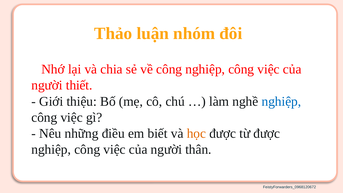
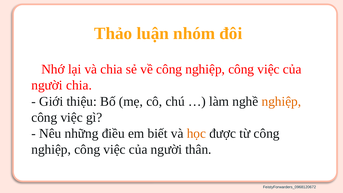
người thiết: thiết -> chia (79, 85)
nghiệp colour: blue -> orange (281, 101)
từ được: được -> công (267, 133)
